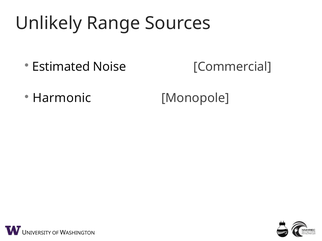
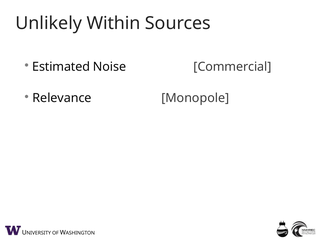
Range: Range -> Within (114, 23)
Harmonic: Harmonic -> Relevance (62, 98)
